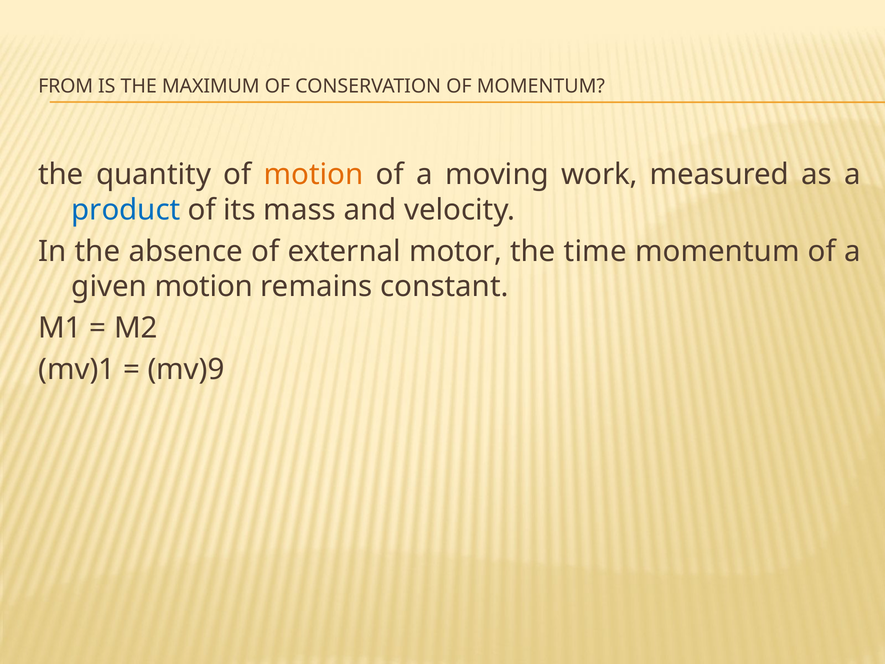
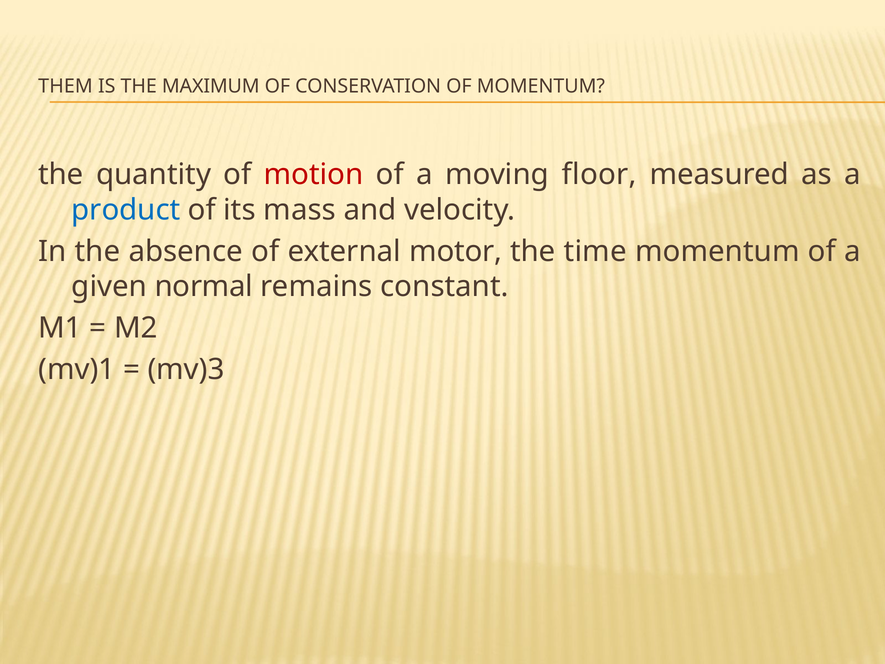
FROM: FROM -> THEM (66, 86)
motion colour: orange -> red (314, 175)
work: work -> floor (599, 175)
given motion: motion -> normal (204, 287)
mv)9: mv)9 -> mv)3 (186, 369)
